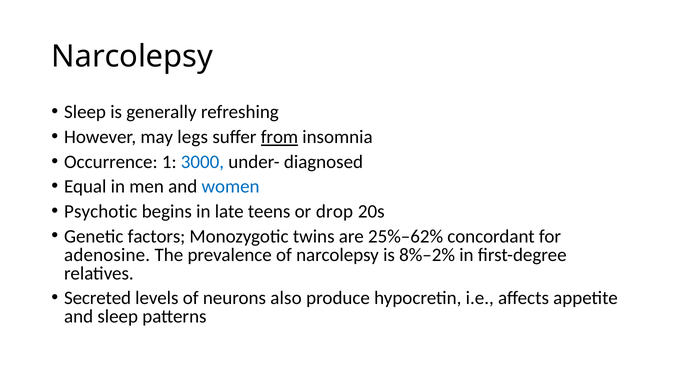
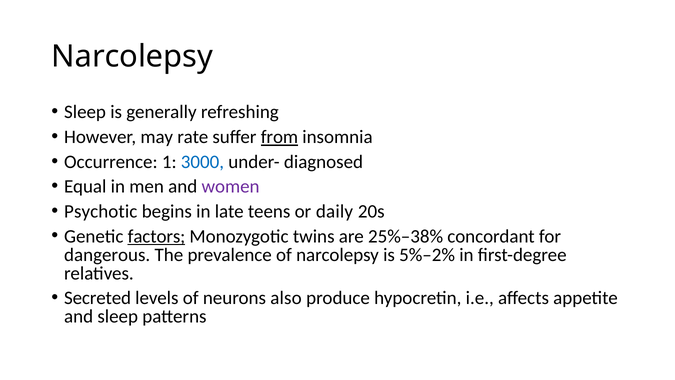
legs: legs -> rate (193, 137)
women colour: blue -> purple (231, 186)
drop: drop -> daily (334, 211)
factors underline: none -> present (156, 236)
25%–62%: 25%–62% -> 25%–38% (406, 236)
adenosine: adenosine -> dangerous (107, 255)
8%–2%: 8%–2% -> 5%–2% (427, 255)
